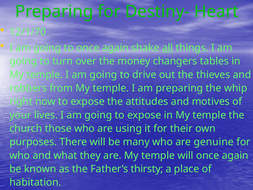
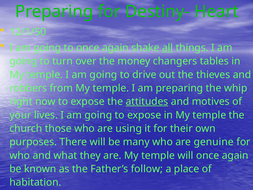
12/1/70: 12/1/70 -> 12/1/50 (28, 32)
attitudes underline: none -> present (147, 101)
thirsty: thirsty -> follow (147, 169)
